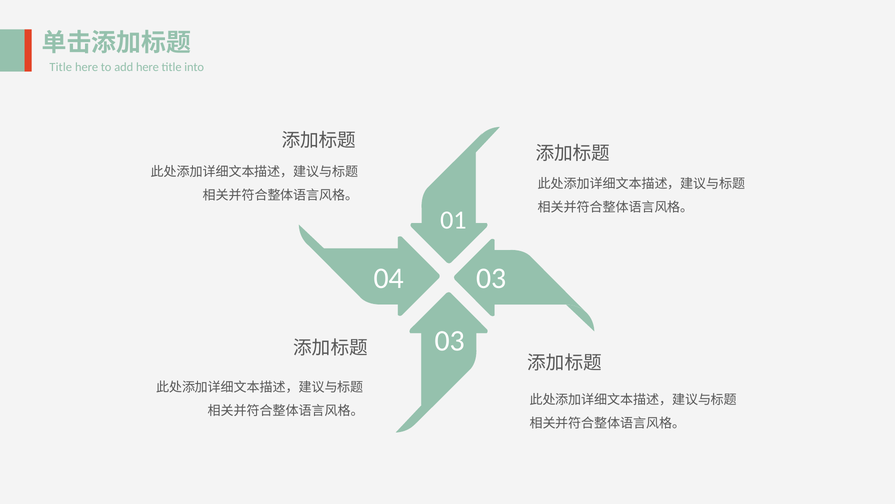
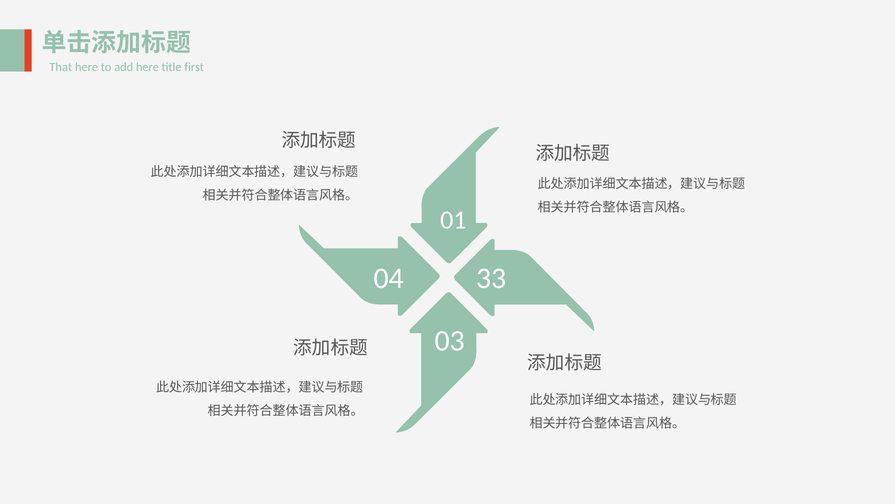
Title: Title -> That (61, 67)
into: into -> first (194, 67)
04 03: 03 -> 33 (491, 278)
